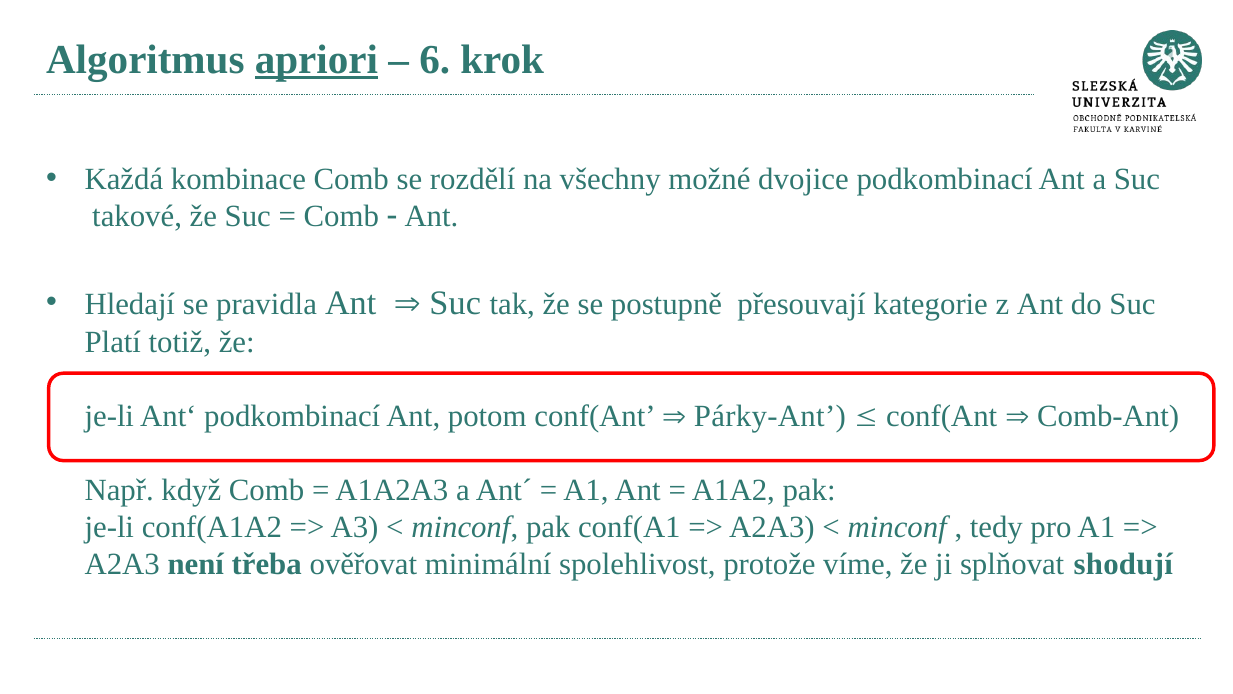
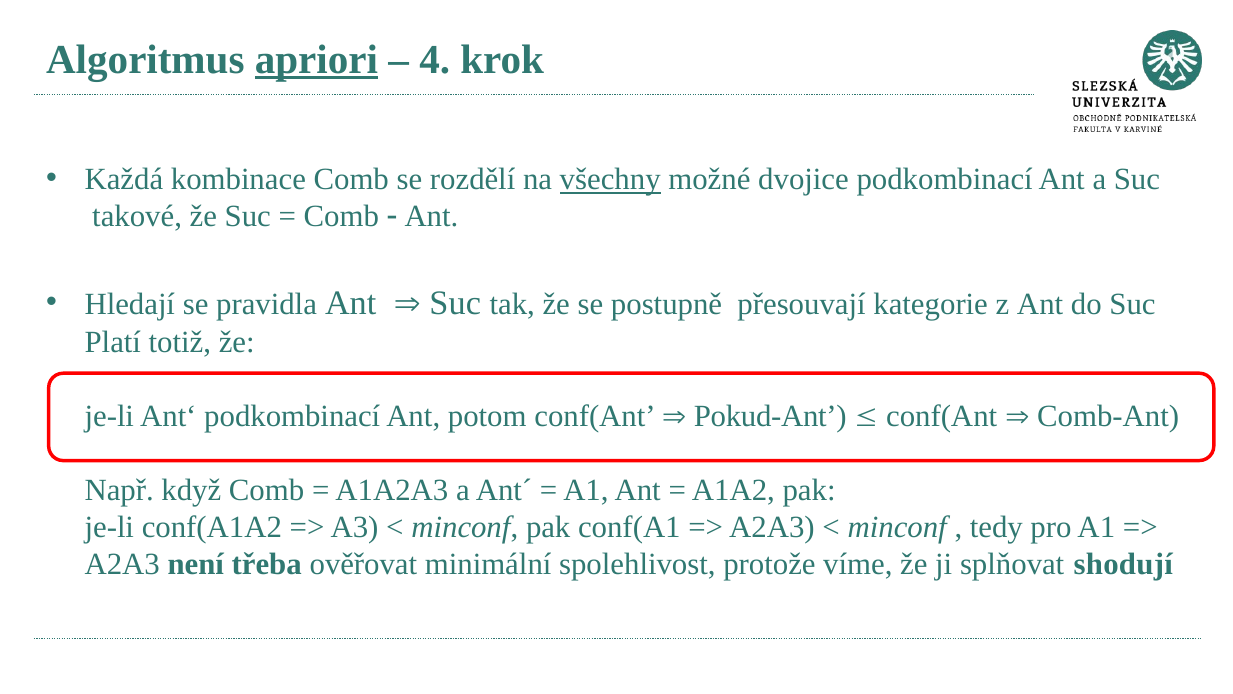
6: 6 -> 4 (435, 60)
všechny underline: none -> present (610, 179)
Párky-Ant: Párky-Ant -> Pokud-Ant (770, 416)
